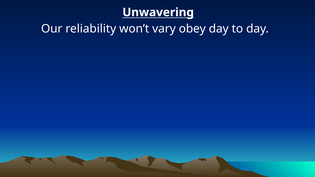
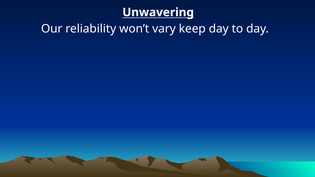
obey: obey -> keep (192, 29)
